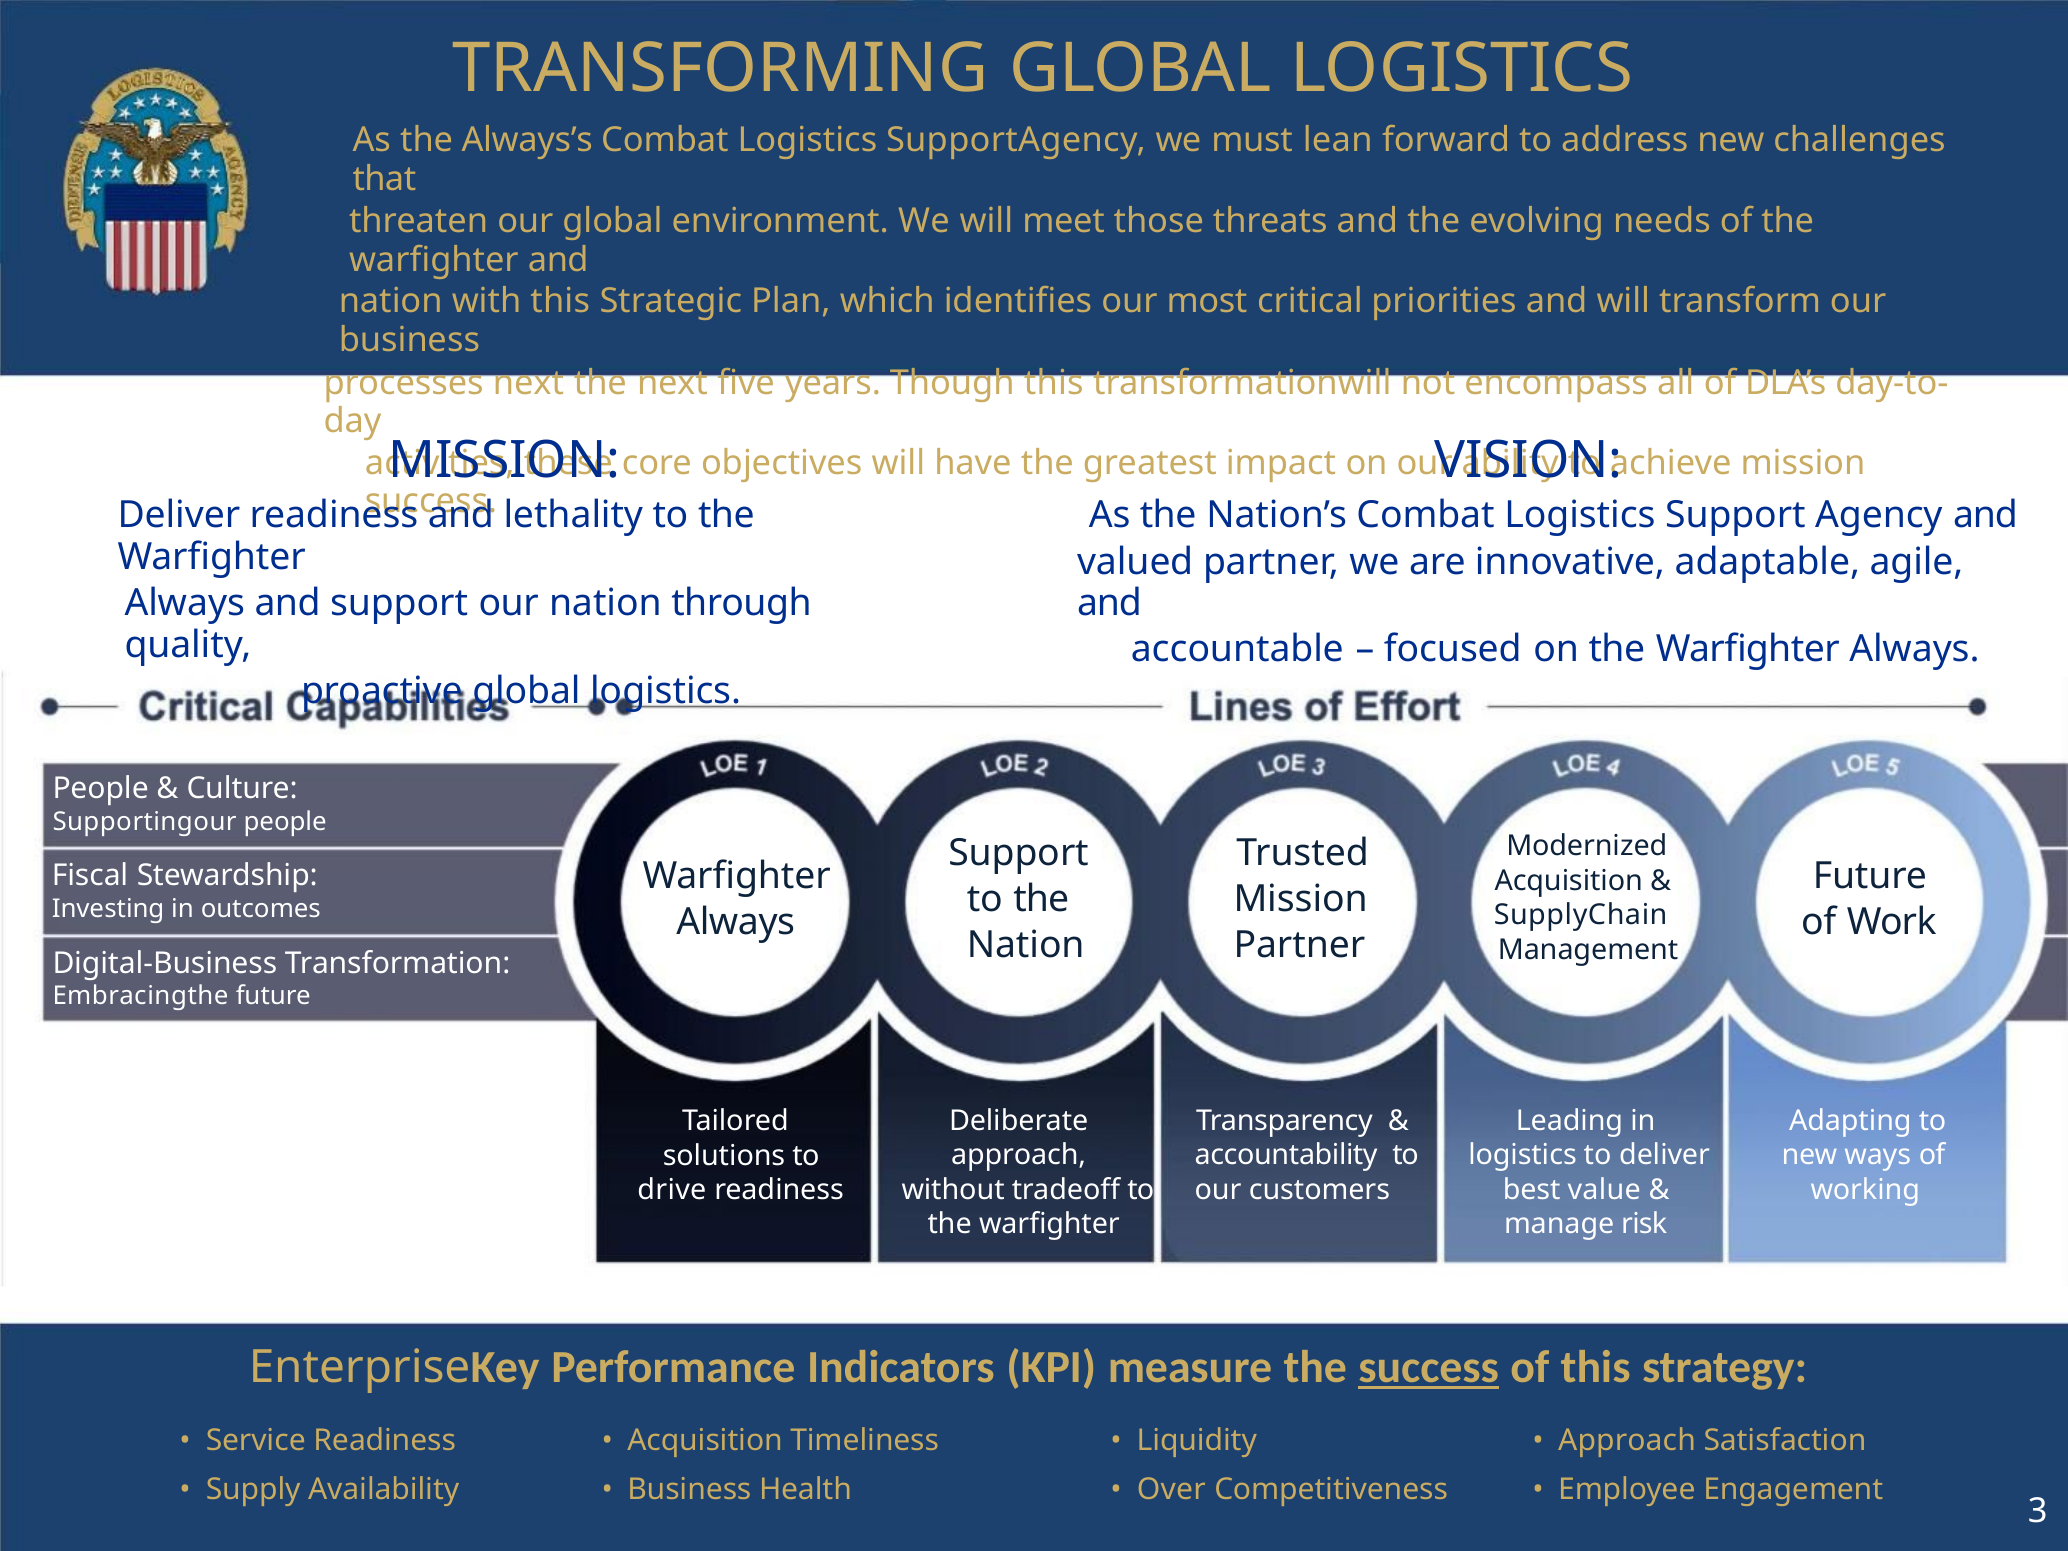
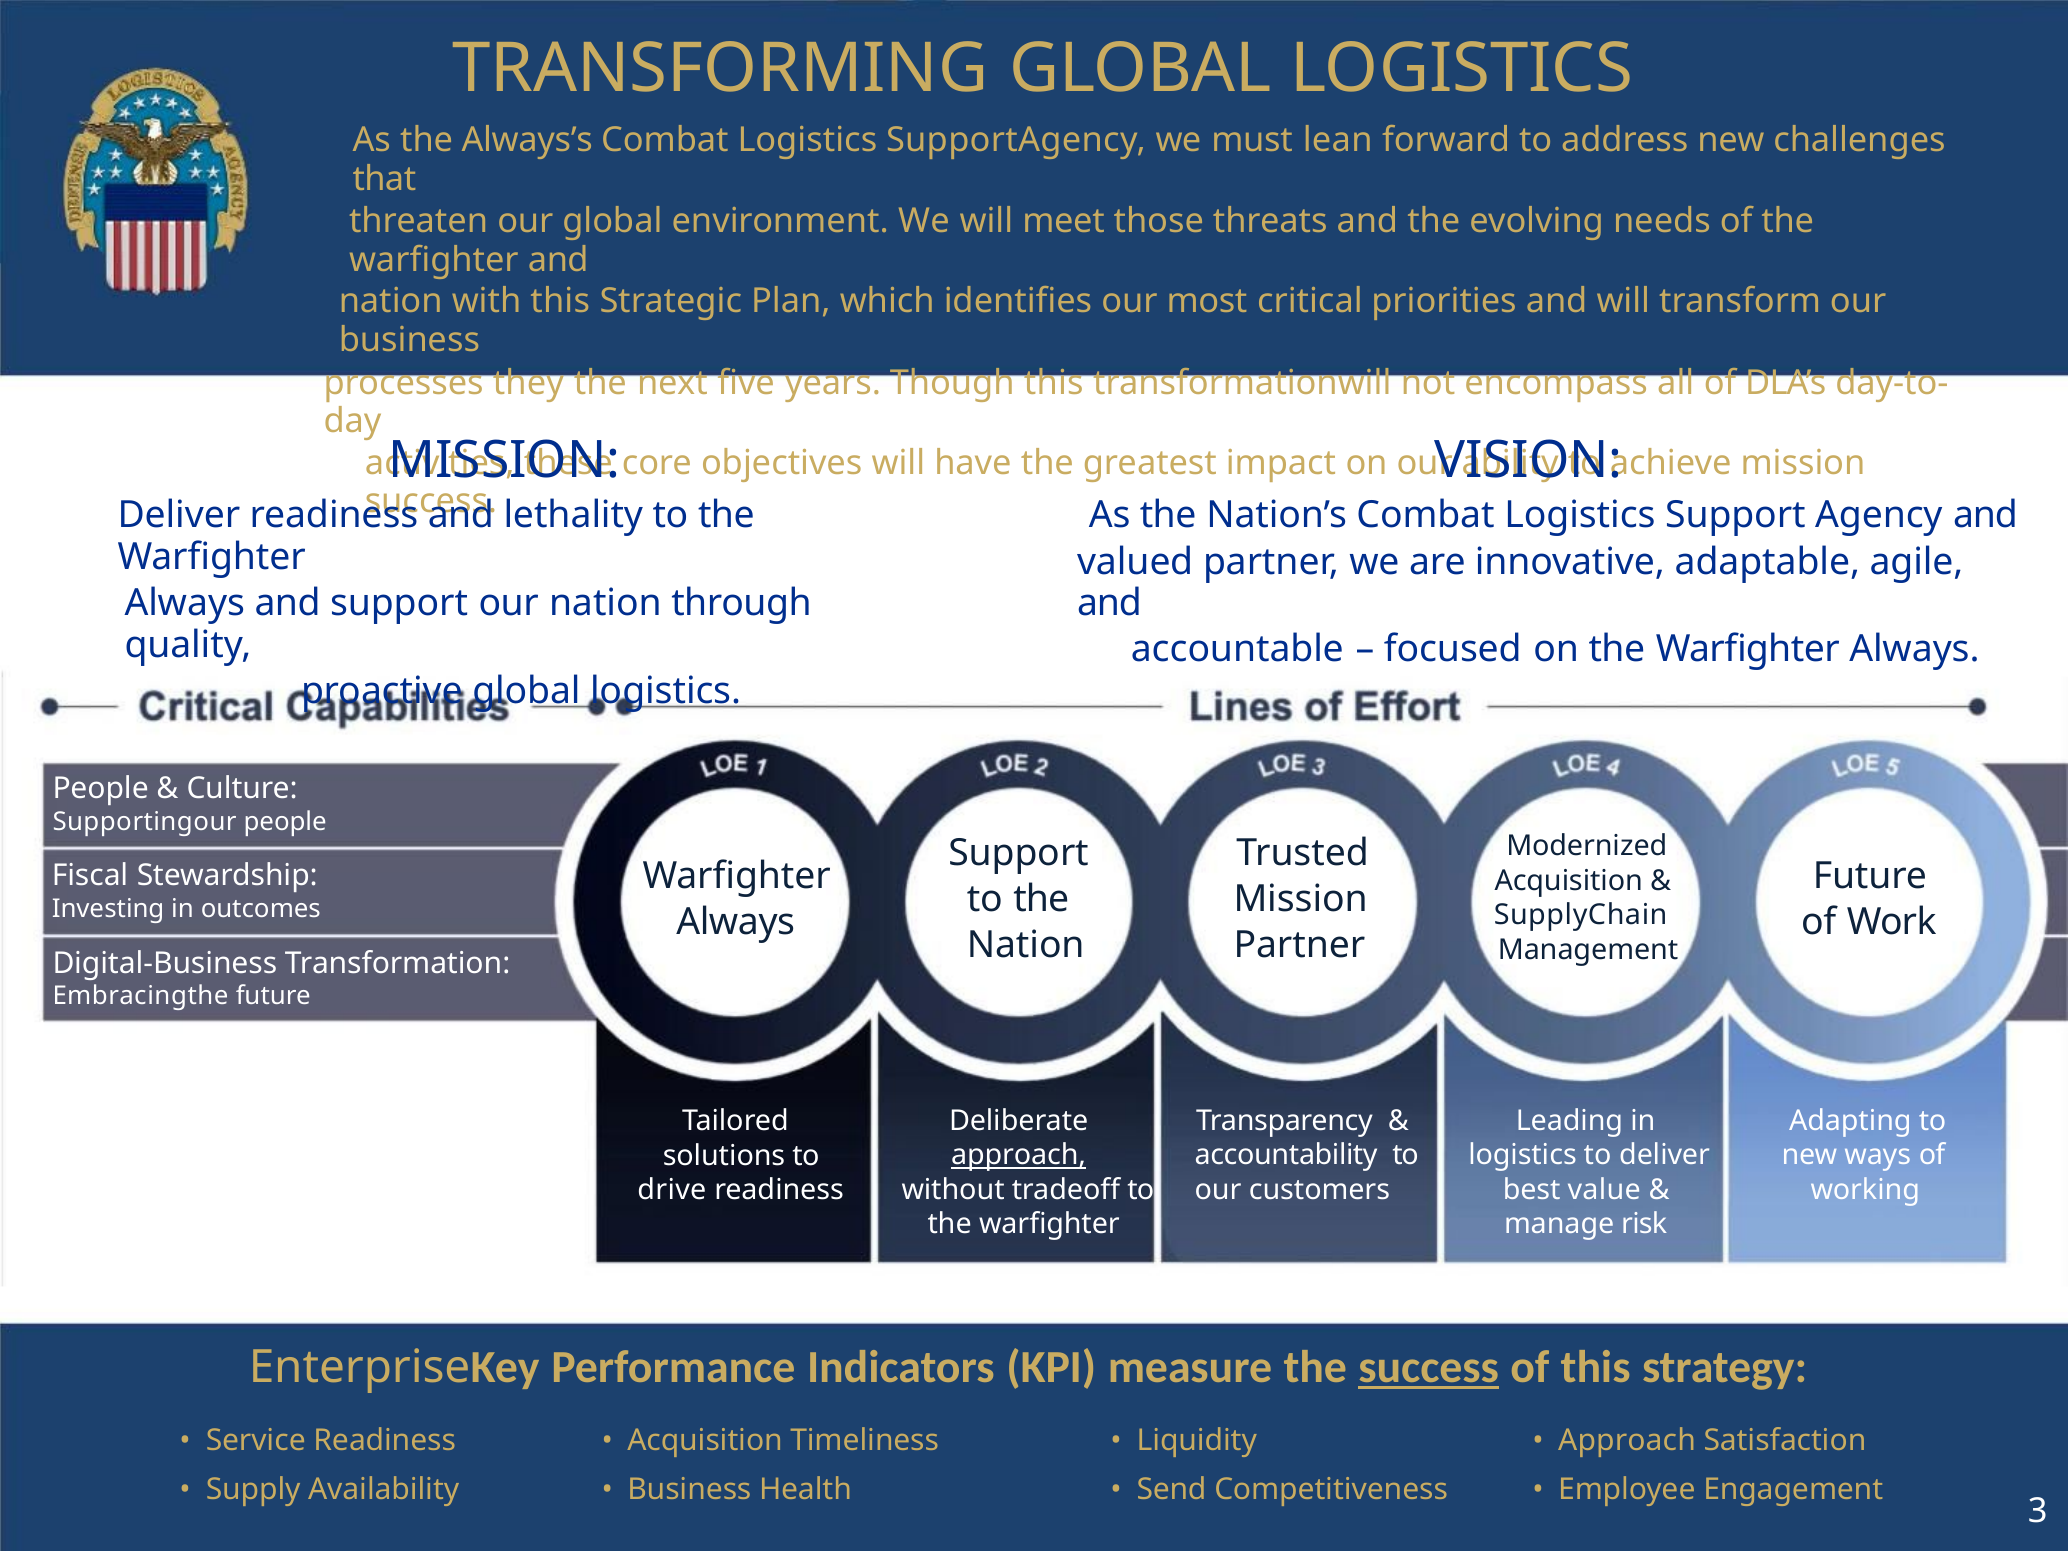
processes next: next -> they (528, 383)
approach underline: none -> present (1019, 1156)
Over: Over -> Send (1172, 1490)
